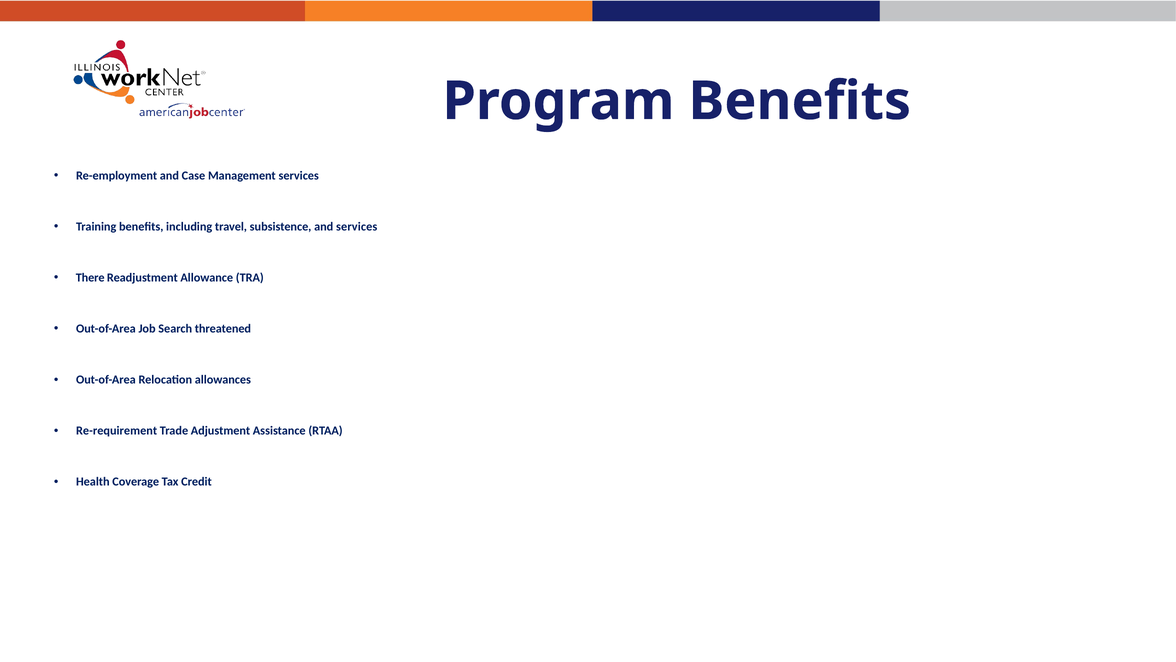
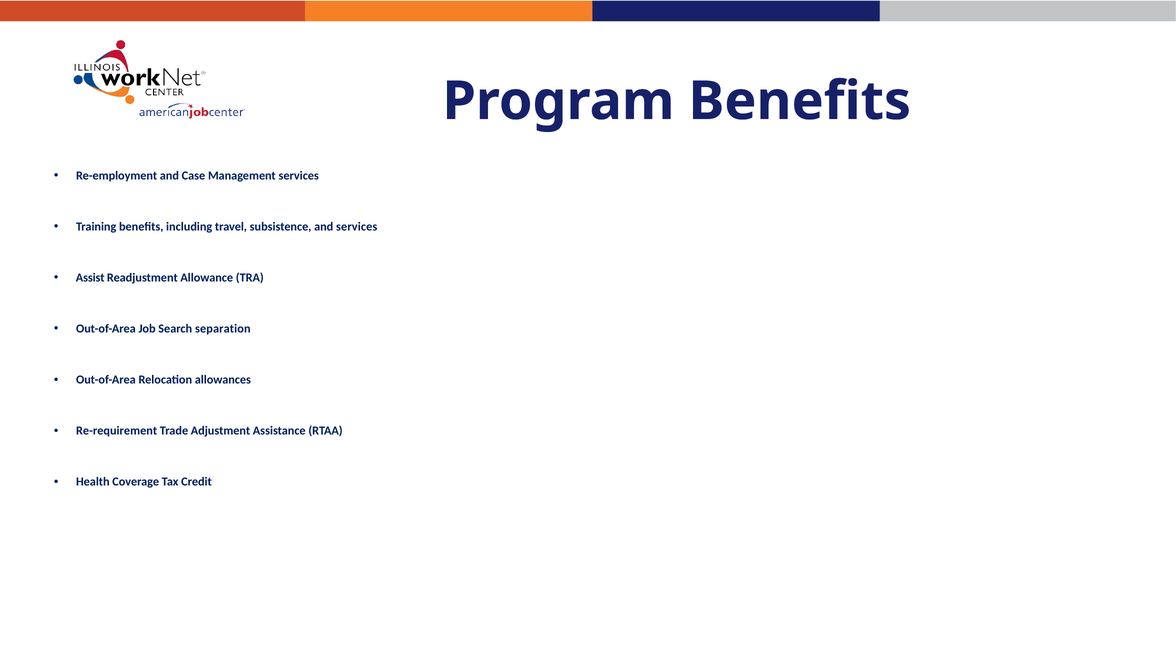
There: There -> Assist (90, 278)
threatened: threatened -> separation (223, 329)
